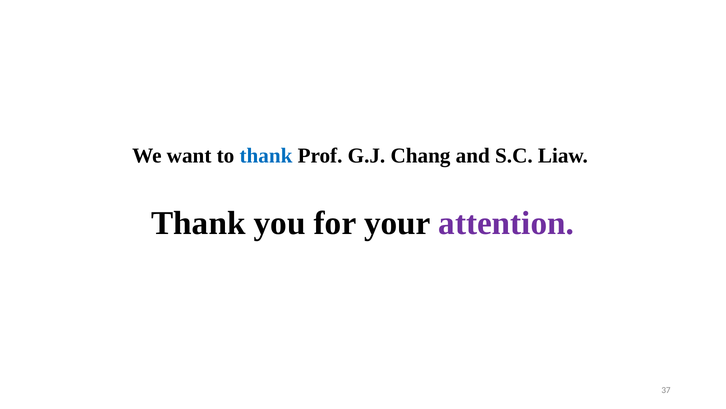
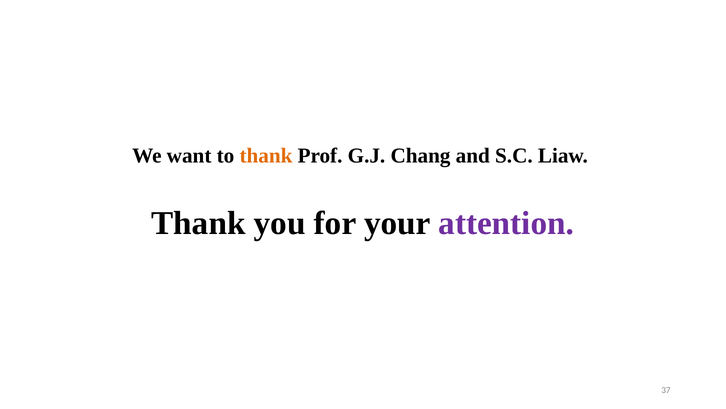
thank colour: blue -> orange (266, 156)
